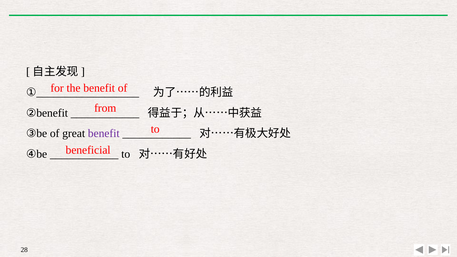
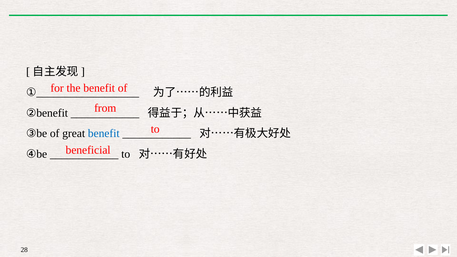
benefit colour: purple -> blue (104, 134)
